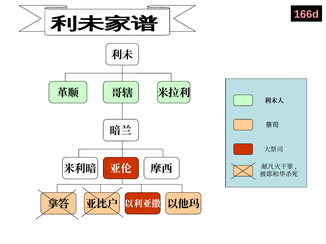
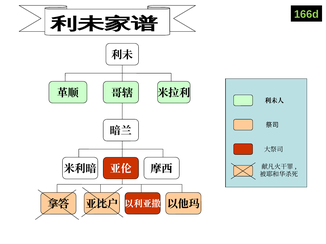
166d colour: pink -> light green (306, 14)
